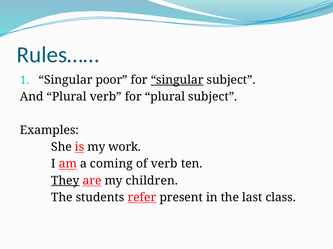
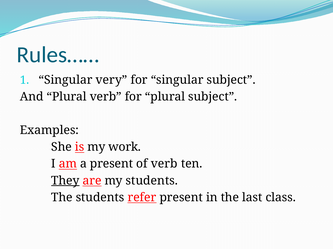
poor: poor -> very (111, 80)
singular underline: present -> none (177, 80)
a coming: coming -> present (112, 164)
my children: children -> students (152, 181)
